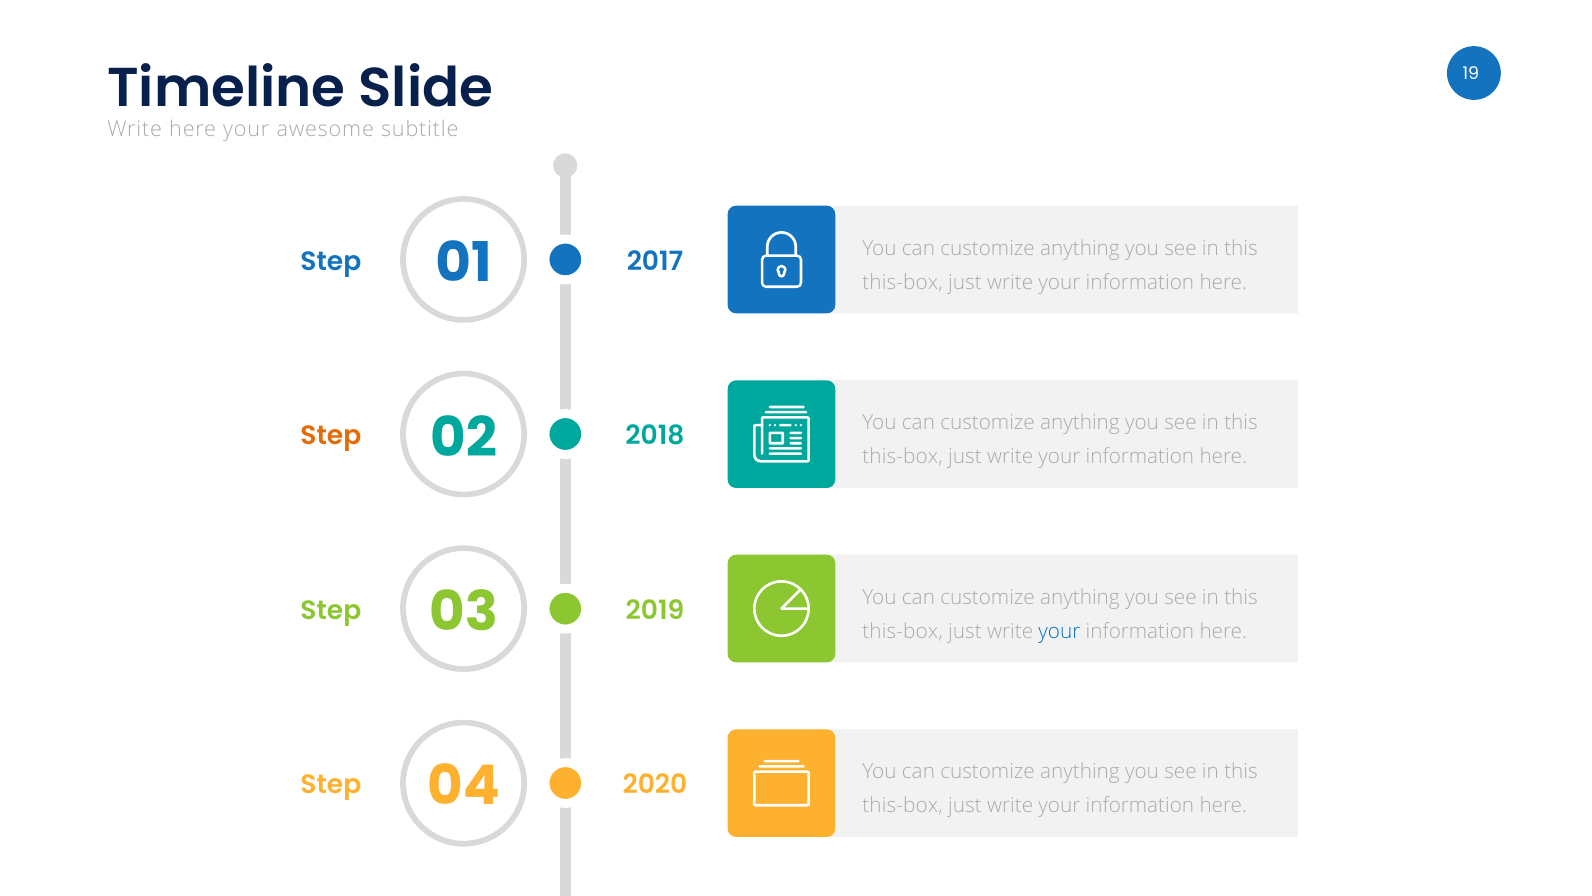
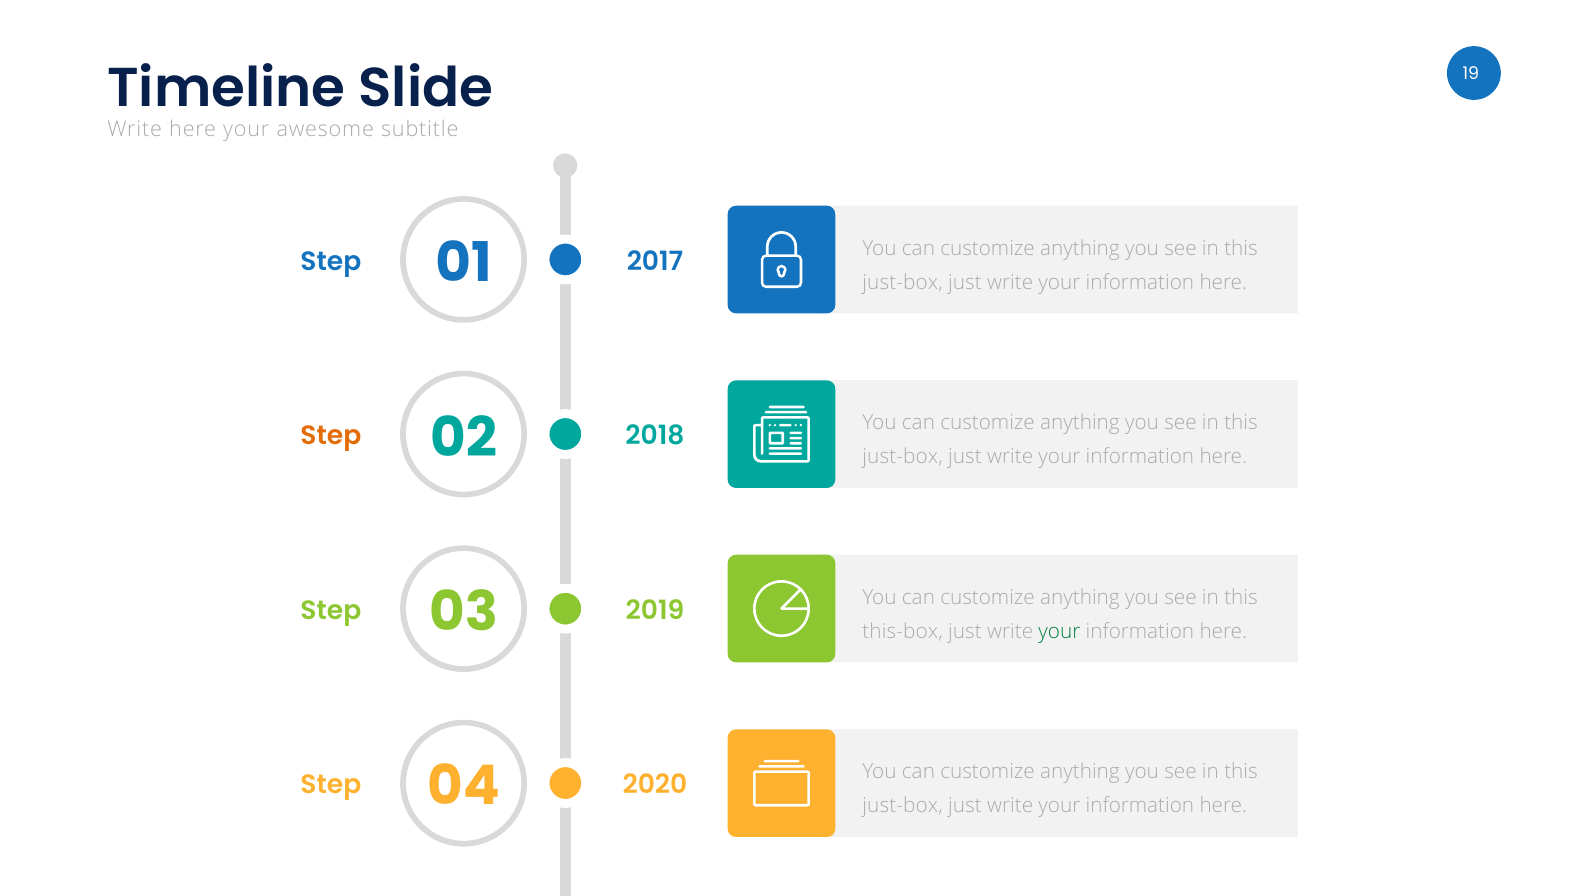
this-box: this-box -> just-box (903, 282)
this-box: this-box -> just-box (903, 457)
your colour: blue -> green (1059, 631)
this-box: this-box -> just-box (903, 806)
